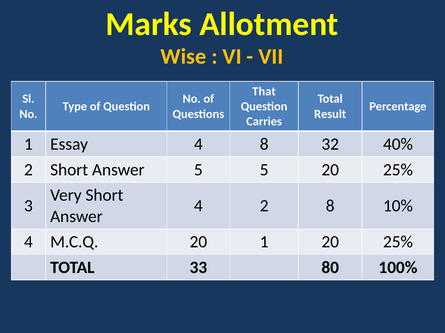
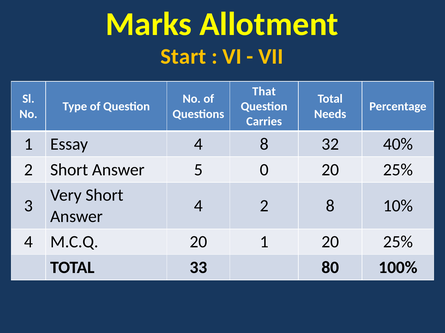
Wise: Wise -> Start (183, 57)
Result: Result -> Needs (330, 114)
5 5: 5 -> 0 (264, 170)
